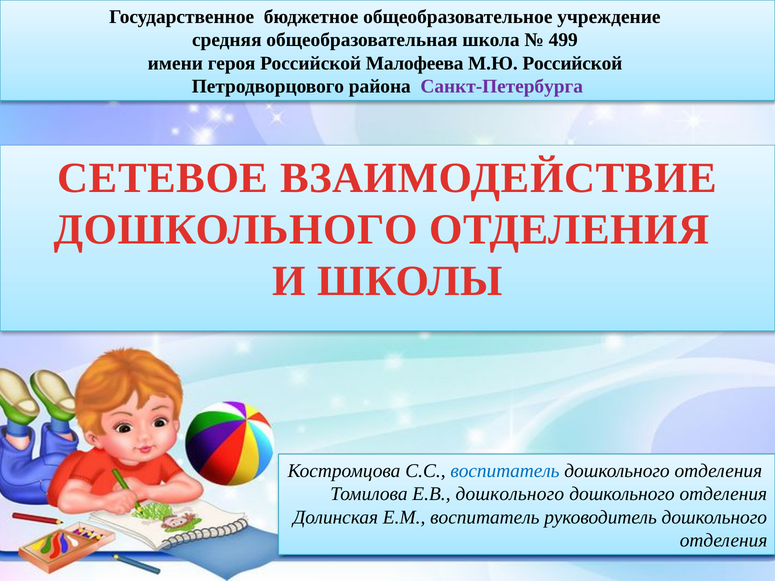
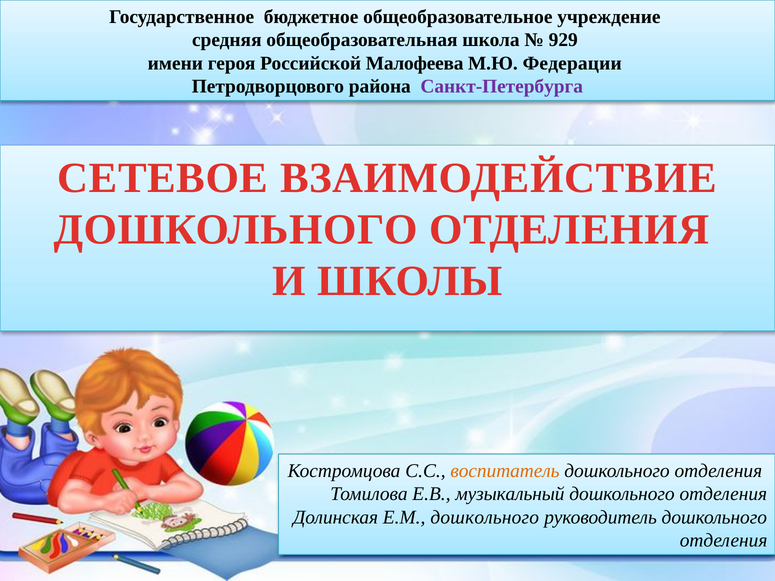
499: 499 -> 929 (563, 40)
М.Ю Российской: Российской -> Федерации (572, 63)
воспитатель colour: blue -> orange (505, 471)
Е.В дошкольного: дошкольного -> музыкальный (510, 494)
Е.М воспитатель: воспитатель -> дошкольного (485, 517)
